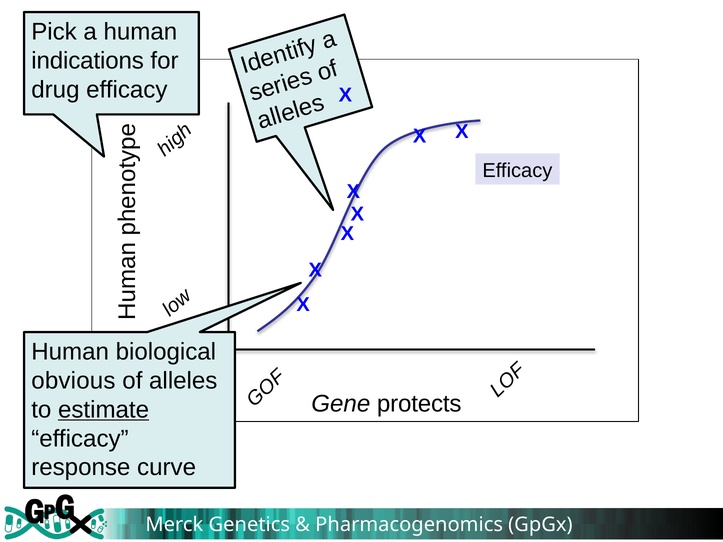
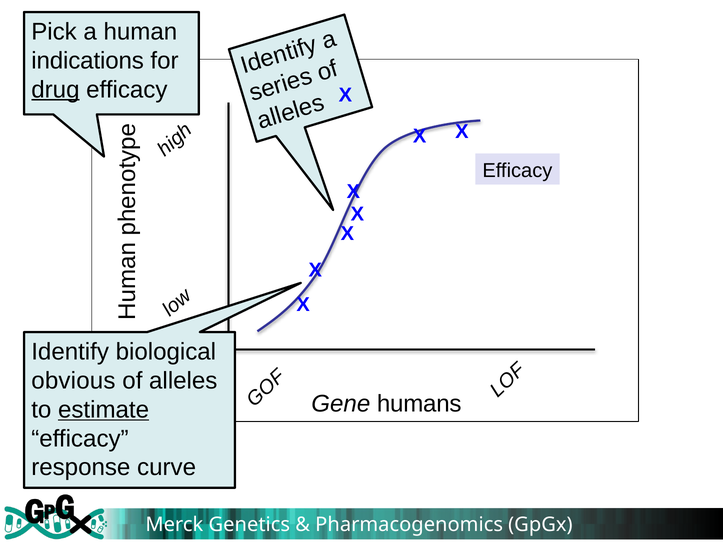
drug underline: none -> present (55, 90)
Human: Human -> Identify (70, 352)
protects: protects -> humans (419, 404)
